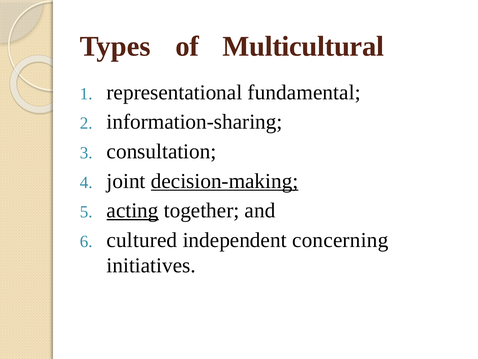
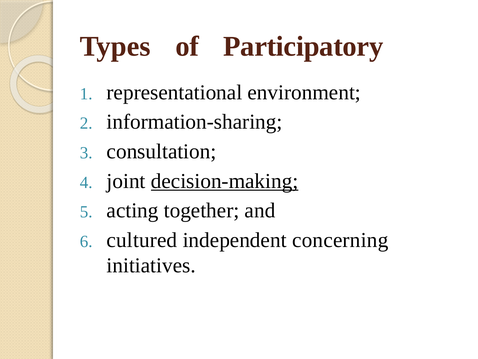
Multicultural: Multicultural -> Participatory (303, 46)
fundamental: fundamental -> environment (304, 92)
acting underline: present -> none (133, 210)
